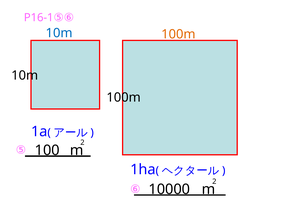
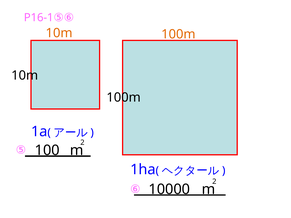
10m colour: blue -> orange (59, 33)
